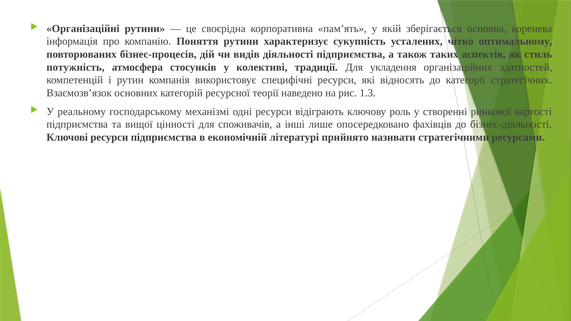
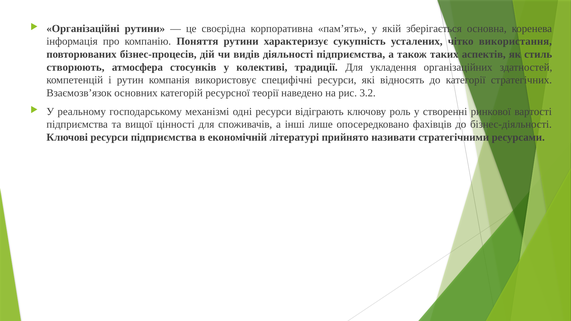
оптимальному: оптимальному -> використання (515, 41)
потужність: потужність -> створюють (76, 67)
1.3: 1.3 -> 3.2 (368, 93)
